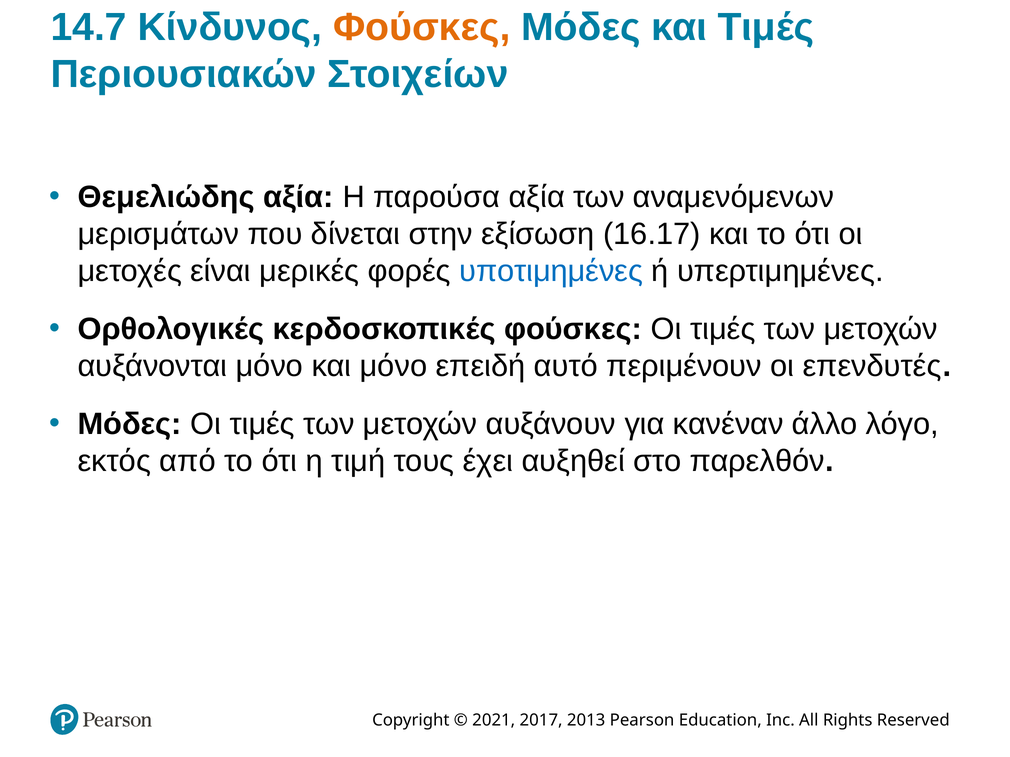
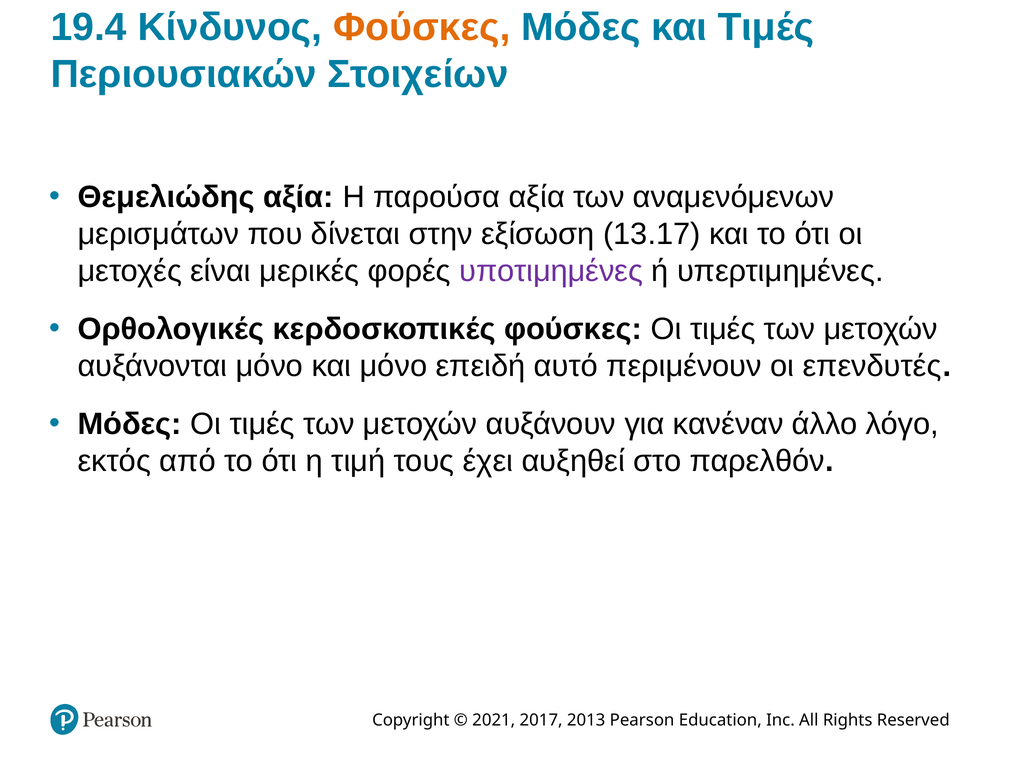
14.7: 14.7 -> 19.4 (89, 27)
16.17: 16.17 -> 13.17 (652, 234)
υποτιμημένες colour: blue -> purple (551, 271)
